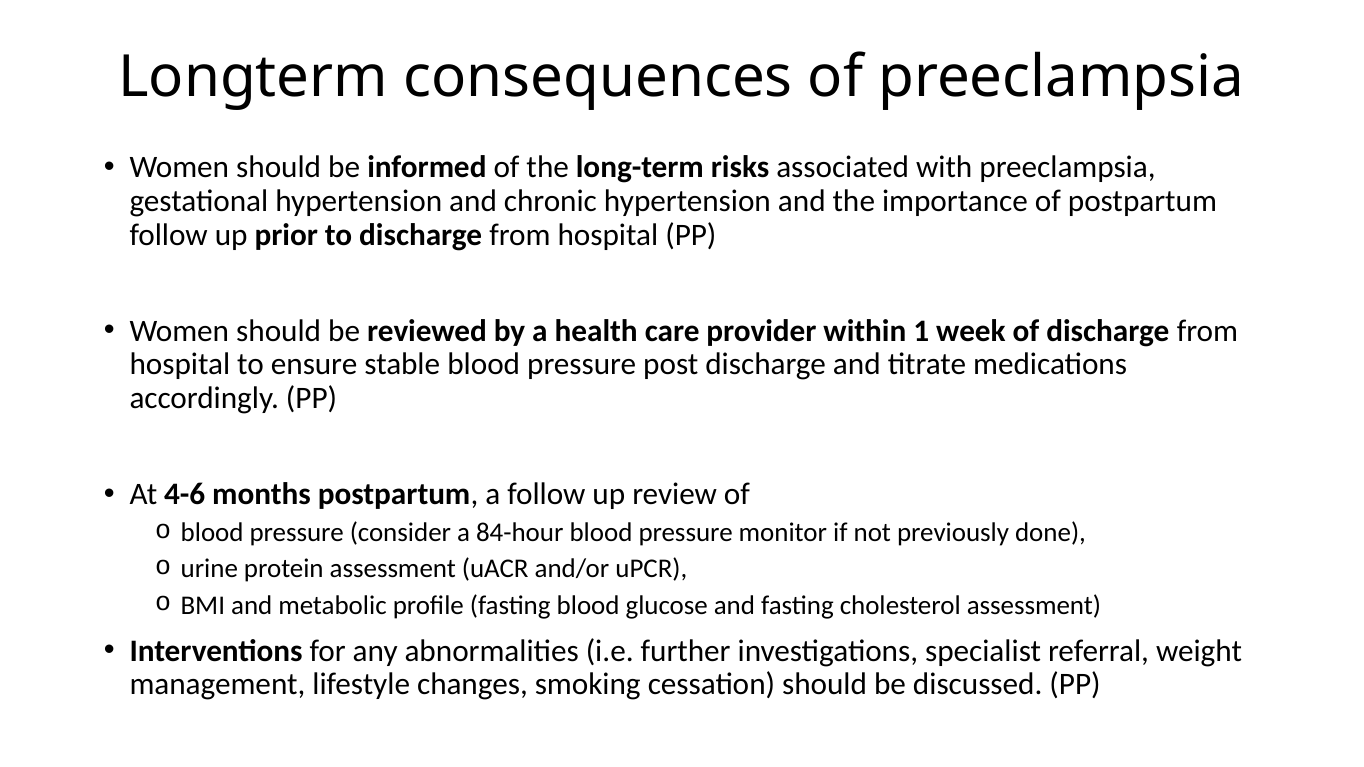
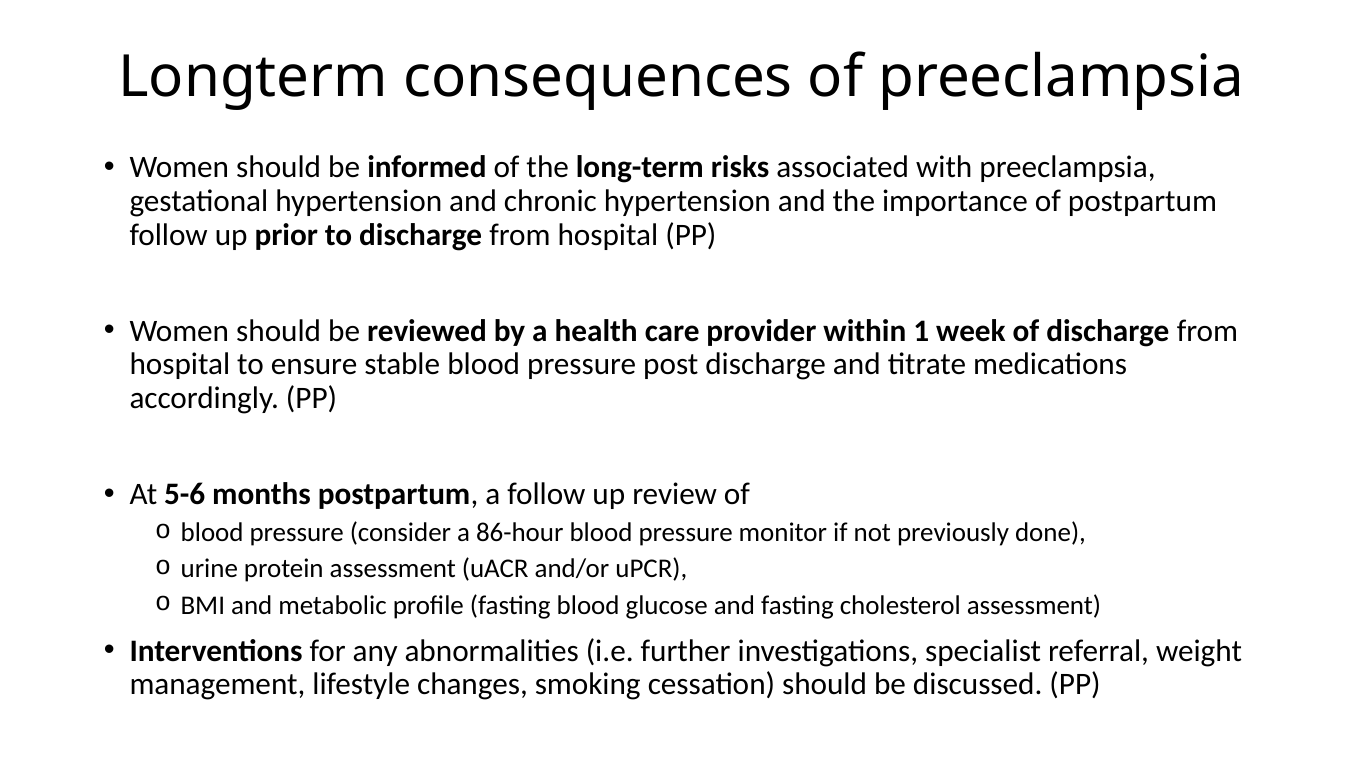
4-6: 4-6 -> 5-6 (185, 494)
84-hour: 84-hour -> 86-hour (520, 533)
